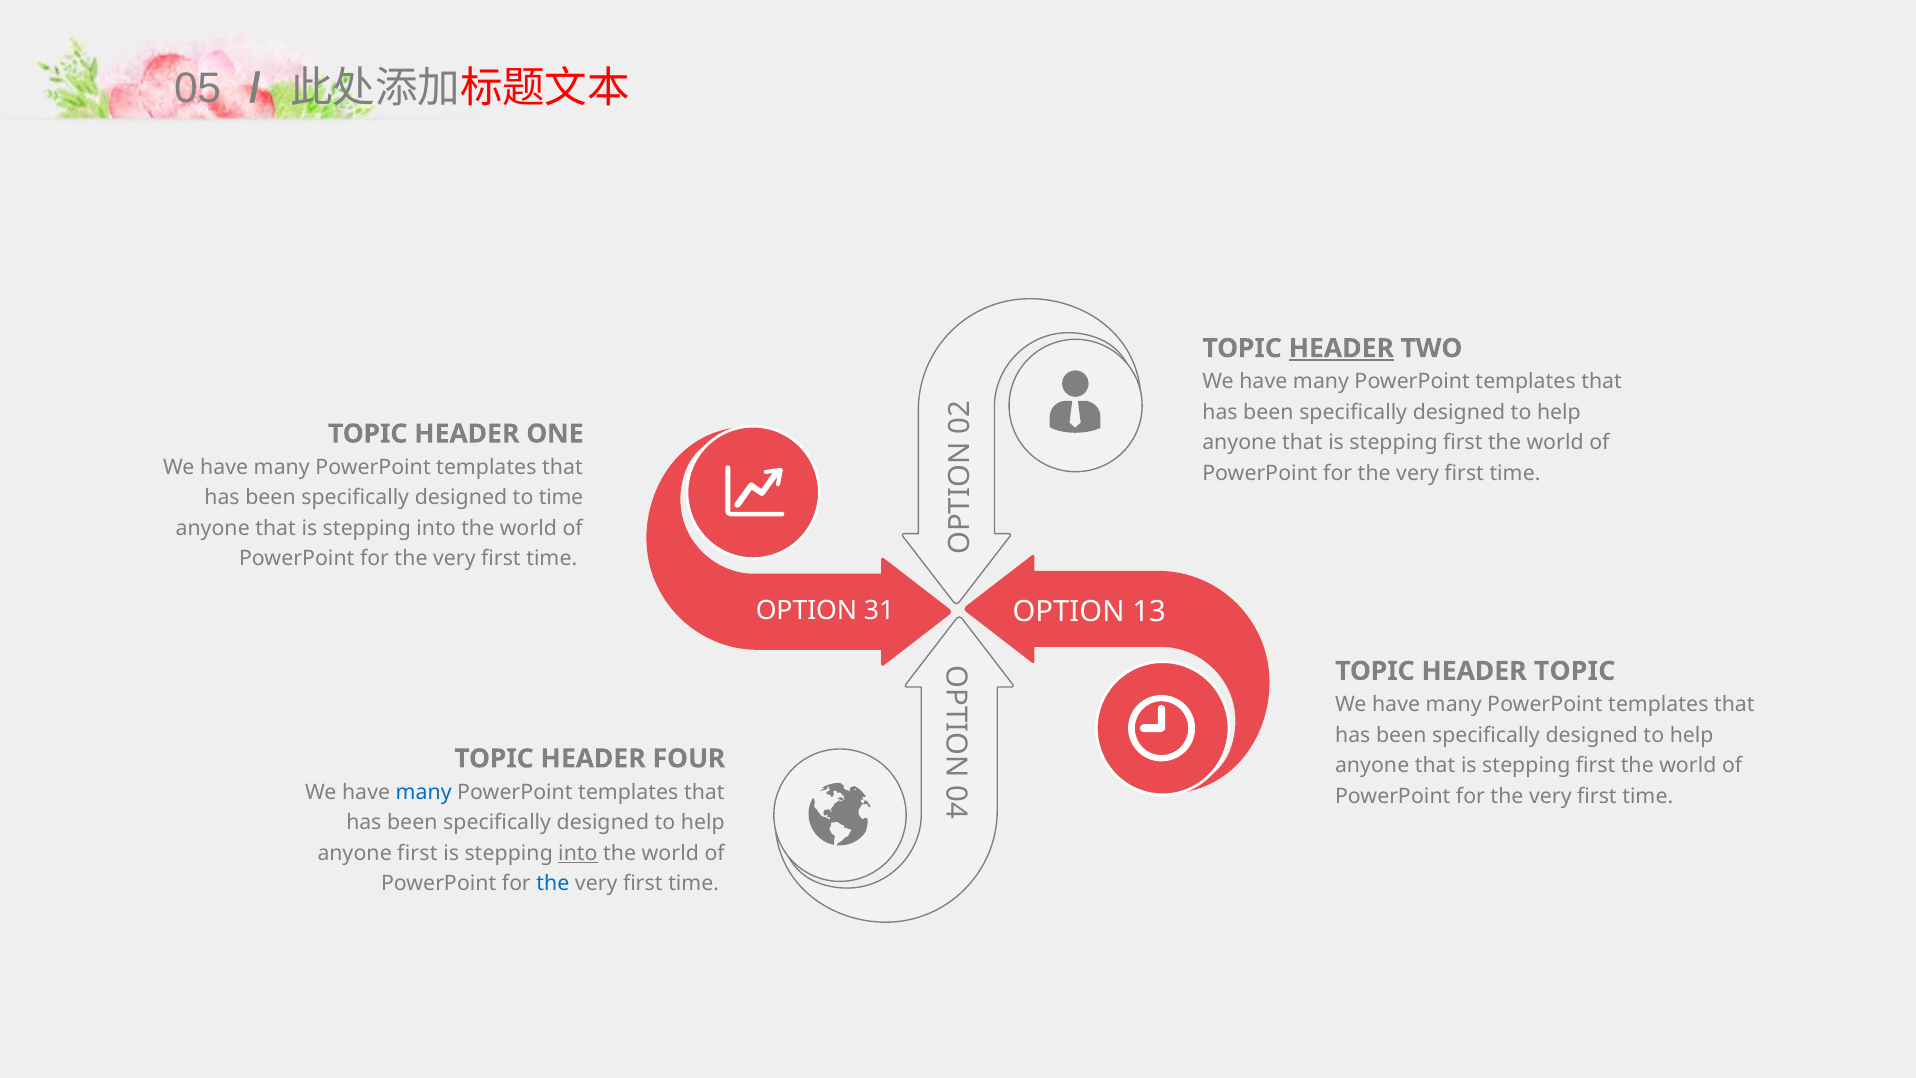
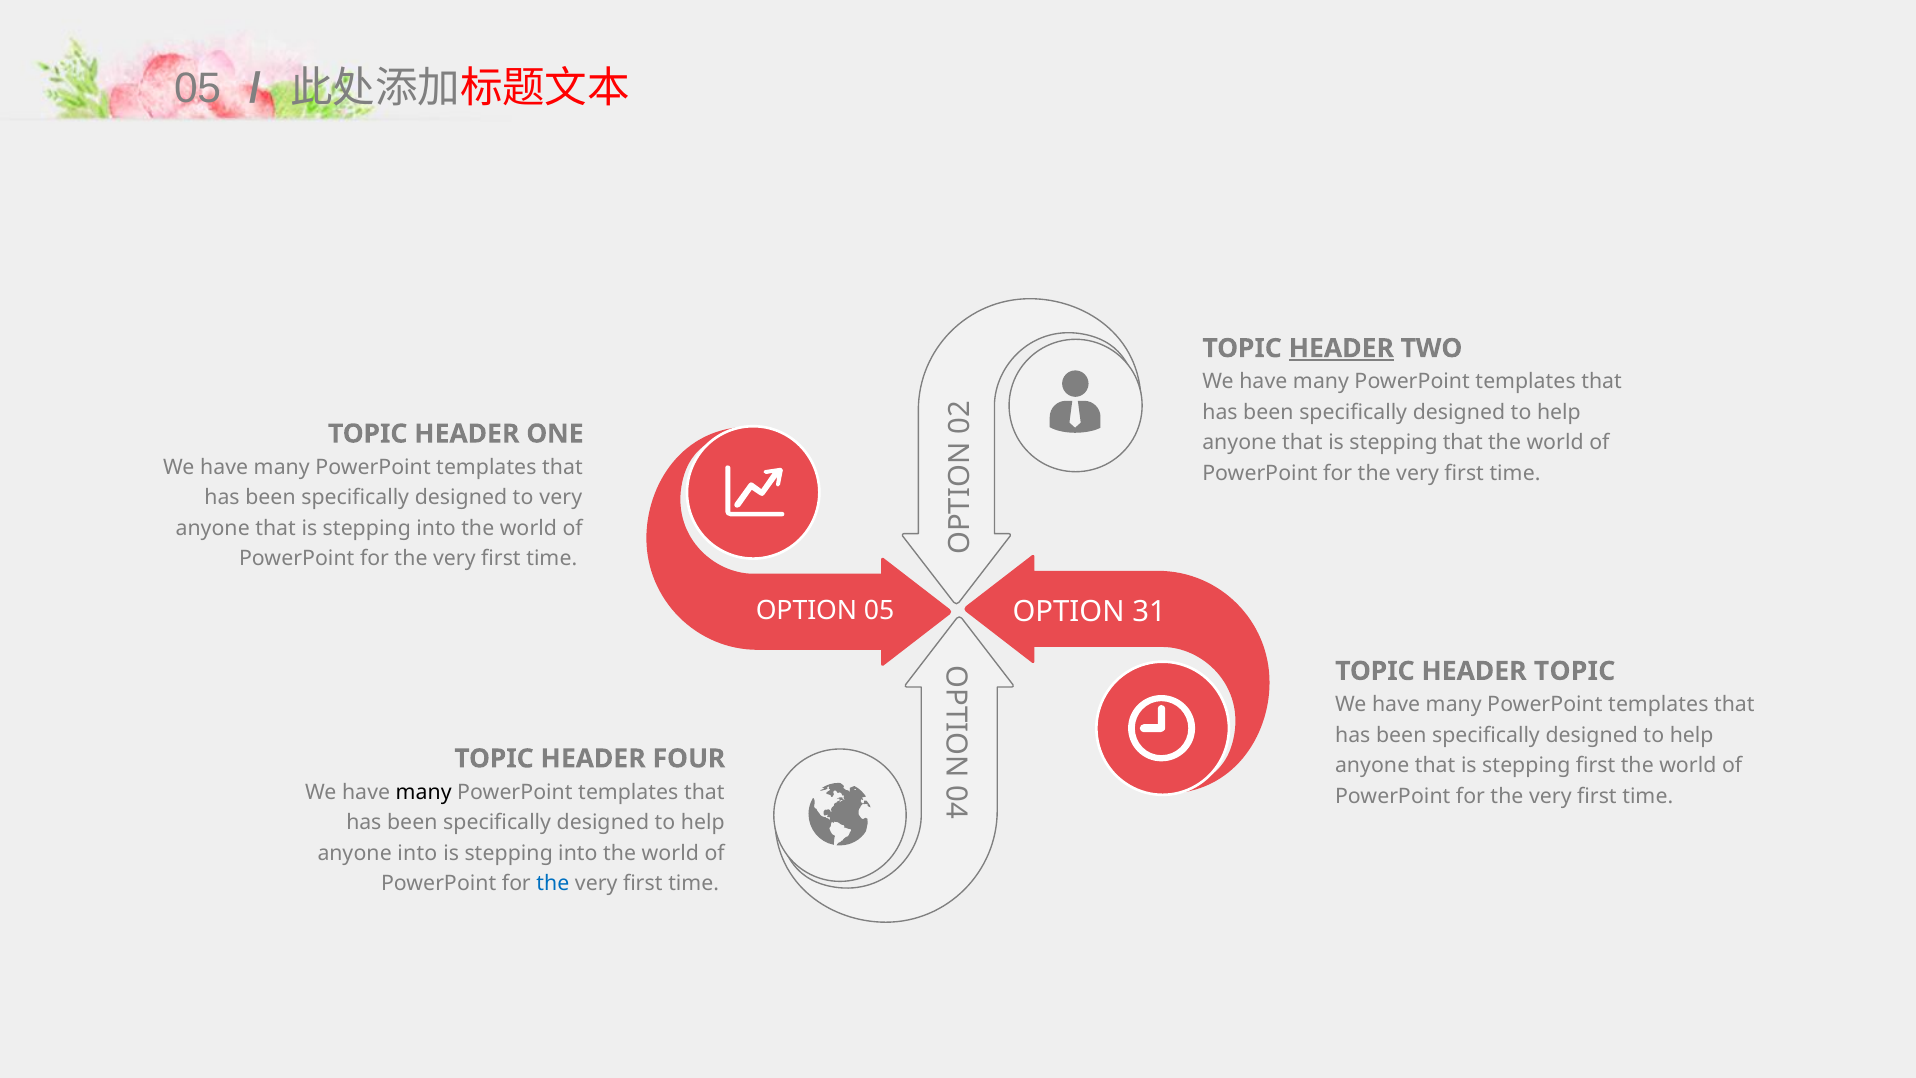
first: first -> that (1463, 443)
to time: time -> very (561, 498)
OPTION 31: 31 -> 05 (879, 610)
13: 13 -> 31 (1149, 612)
many colour: blue -> black (424, 792)
anyone first: first -> into (417, 853)
into underline: present -> none (578, 853)
